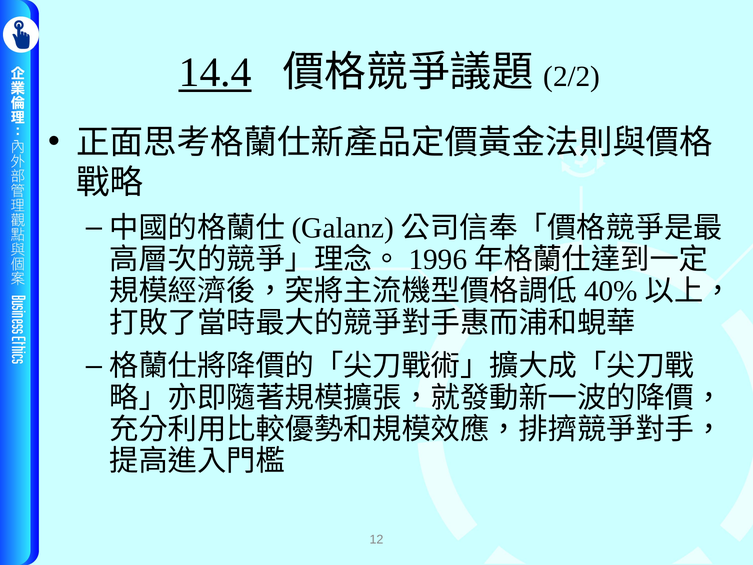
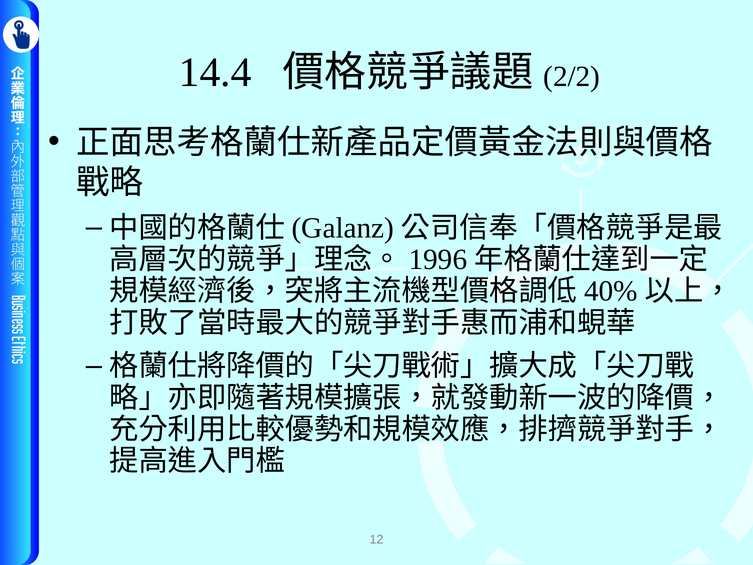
14.4 underline: present -> none (215, 73)
